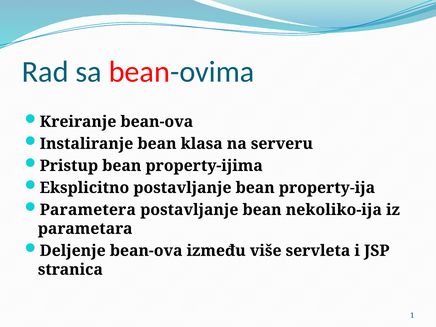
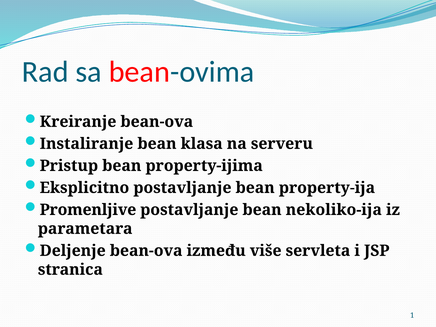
Parametera: Parametera -> Promenljive (88, 210)
